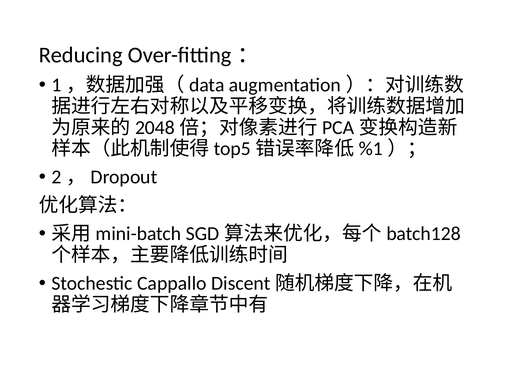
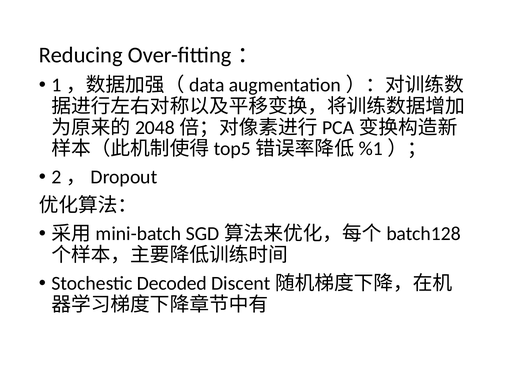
Cappallo: Cappallo -> Decoded (172, 284)
